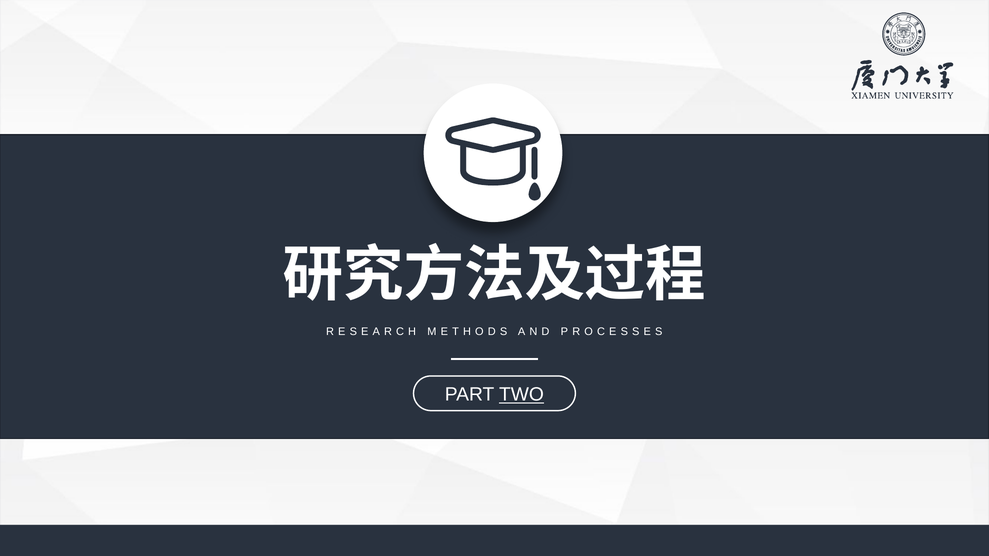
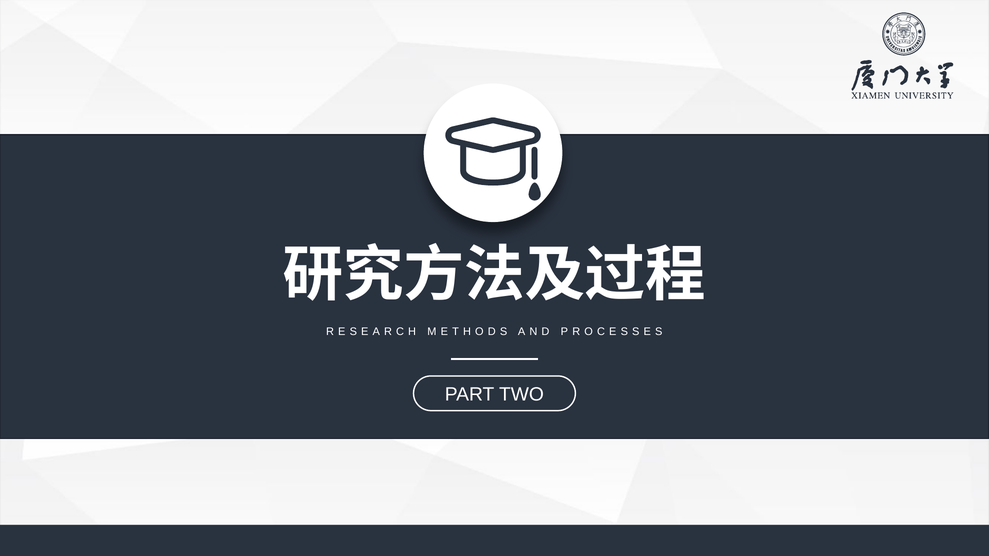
TWO underline: present -> none (521, 395)
